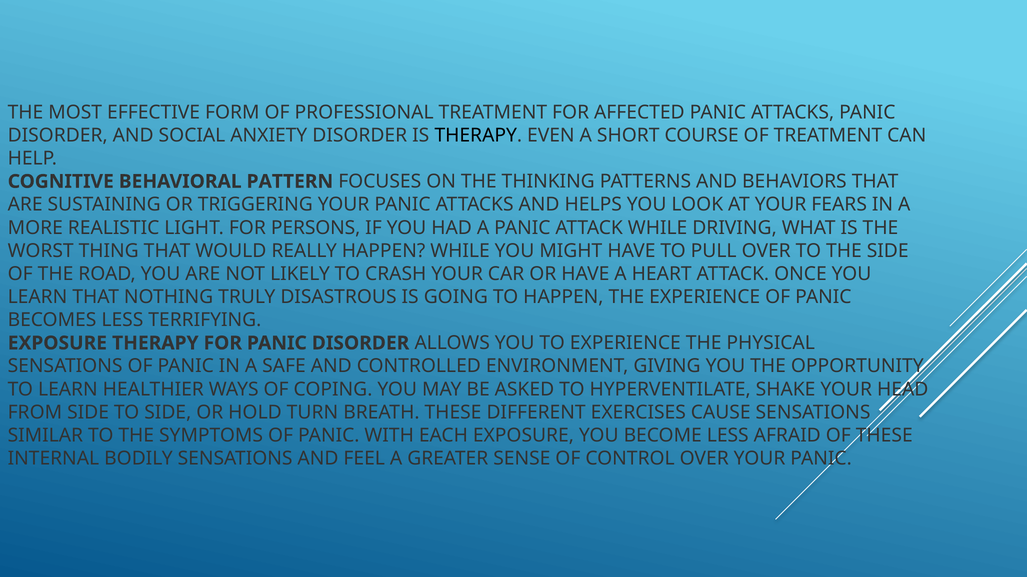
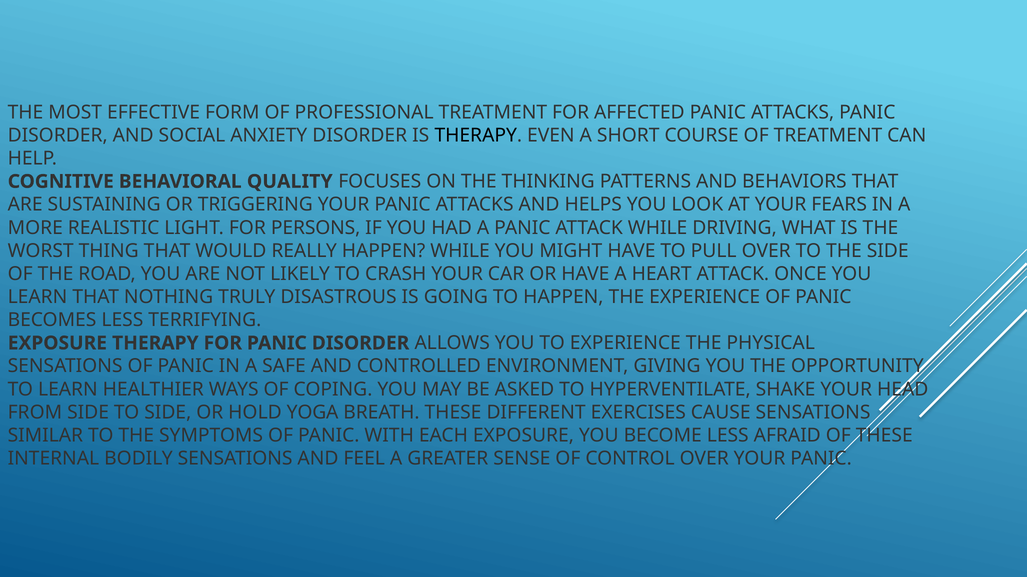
PATTERN: PATTERN -> QUALITY (290, 182)
TURN: TURN -> YOGA (313, 413)
